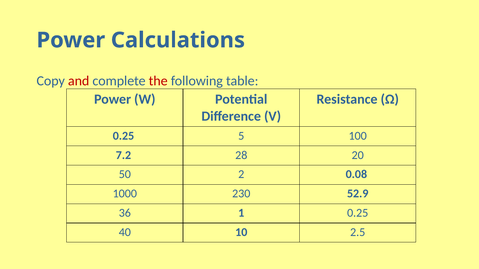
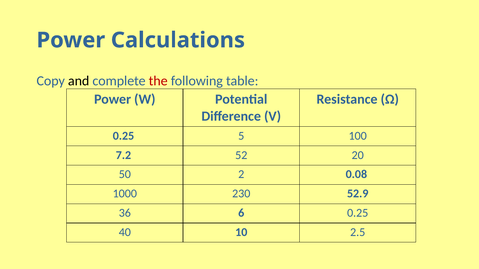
and colour: red -> black (79, 81)
28: 28 -> 52 (241, 155)
1: 1 -> 6 (241, 213)
